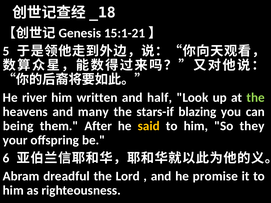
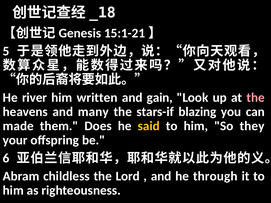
half: half -> gain (160, 98)
the colour: light green -> pink (256, 98)
being: being -> made (18, 126)
After: After -> Does (98, 126)
dreadful: dreadful -> childless (66, 176)
promise: promise -> through (215, 176)
